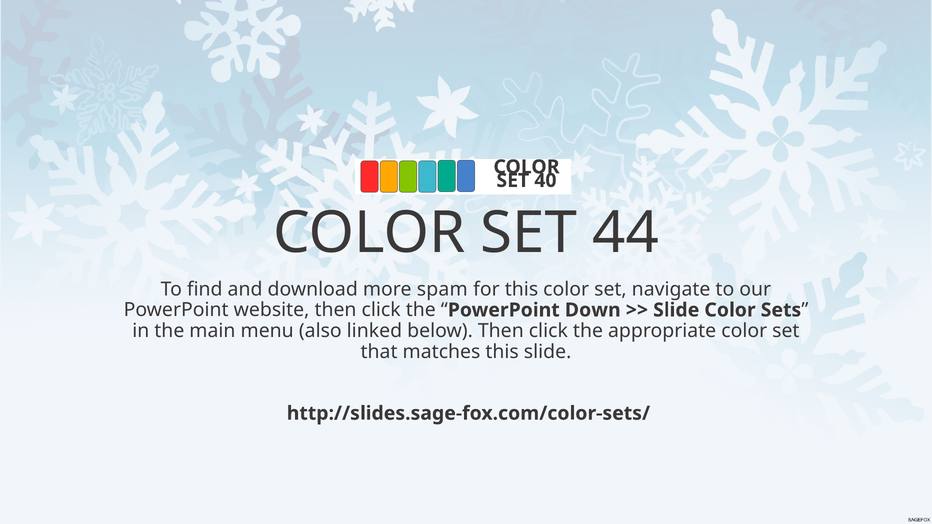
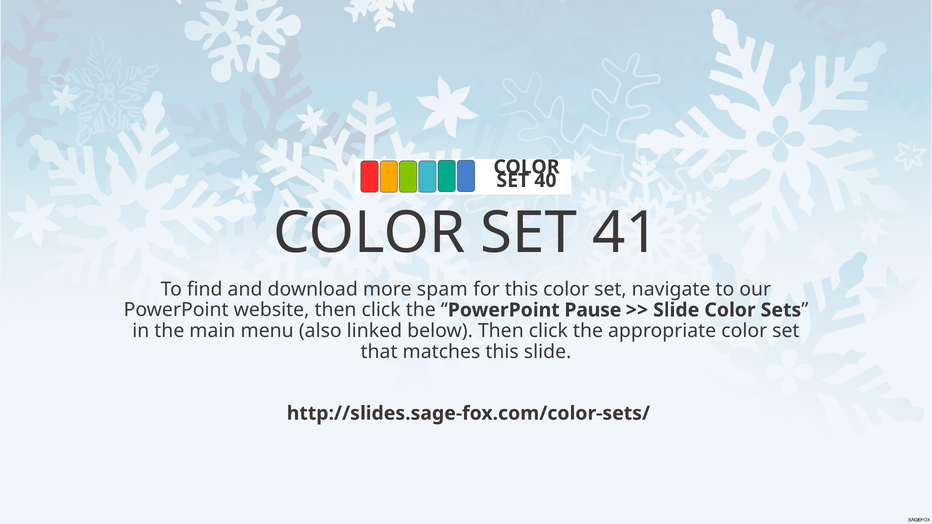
44: 44 -> 41 (626, 233)
Down: Down -> Pause (593, 310)
